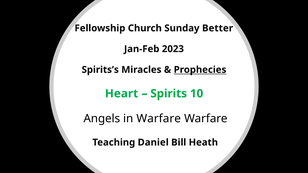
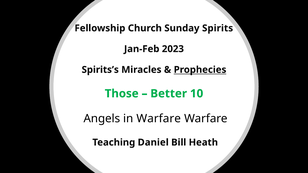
Better: Better -> Spirits (218, 28)
Heart: Heart -> Those (122, 94)
Spirits: Spirits -> Better (169, 94)
